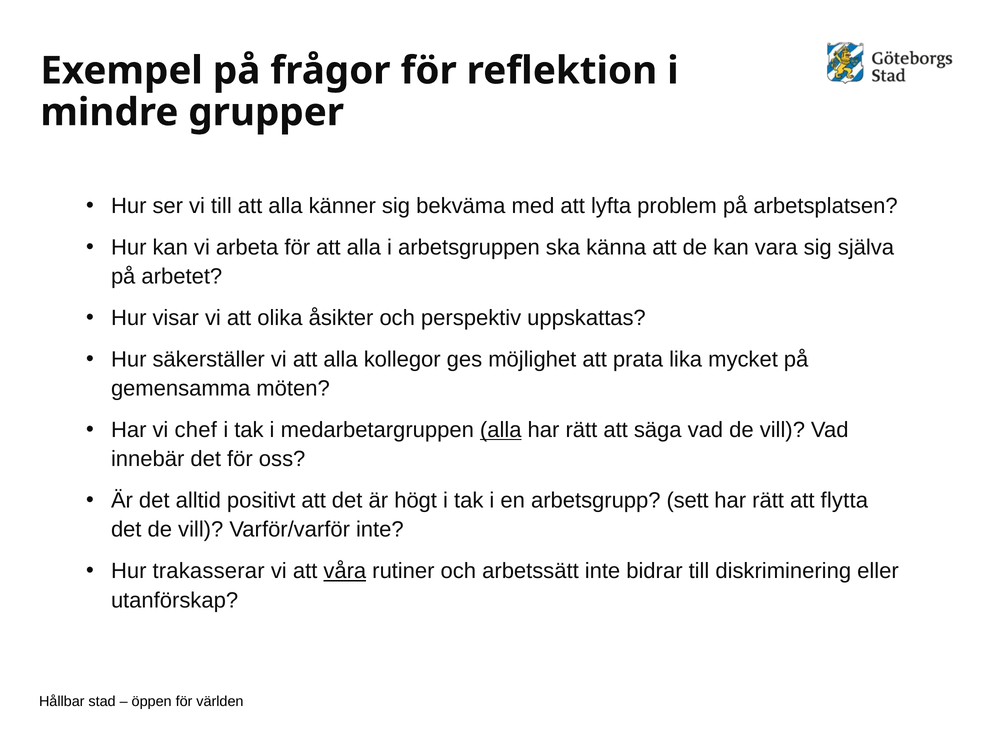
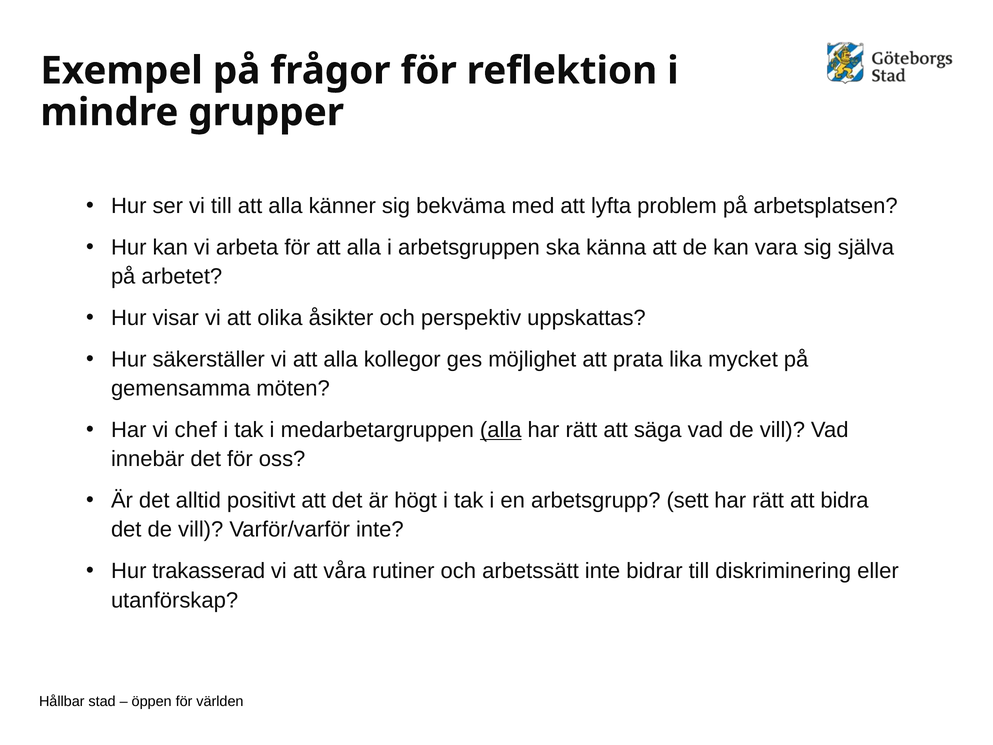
flytta: flytta -> bidra (845, 500)
trakasserar: trakasserar -> trakasserad (209, 571)
våra underline: present -> none (345, 571)
